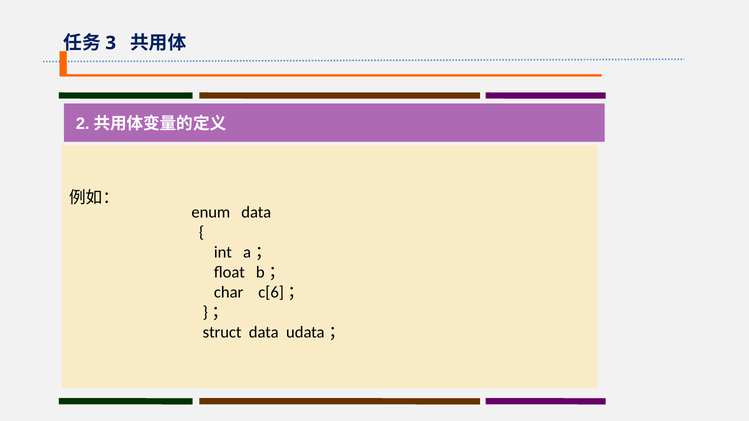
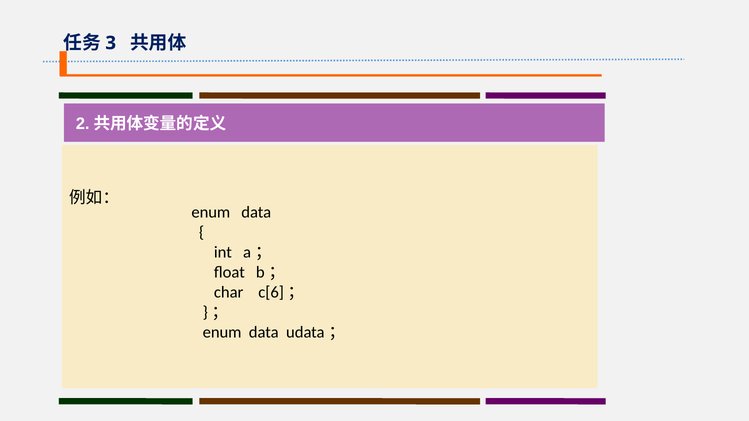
struct: struct -> enum (222, 332)
